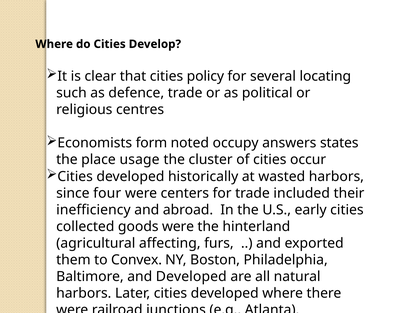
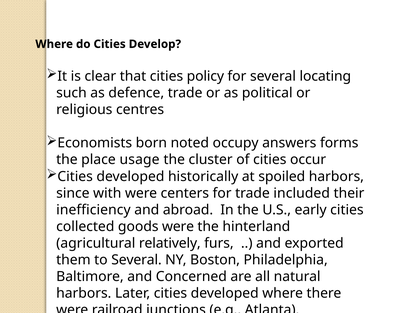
form: form -> born (151, 143)
states: states -> forms (339, 143)
wasted: wasted -> spoiled (282, 176)
four: four -> with (107, 193)
affecting: affecting -> relatively (170, 243)
to Convex: Convex -> Several (136, 260)
and Developed: Developed -> Concerned (191, 276)
